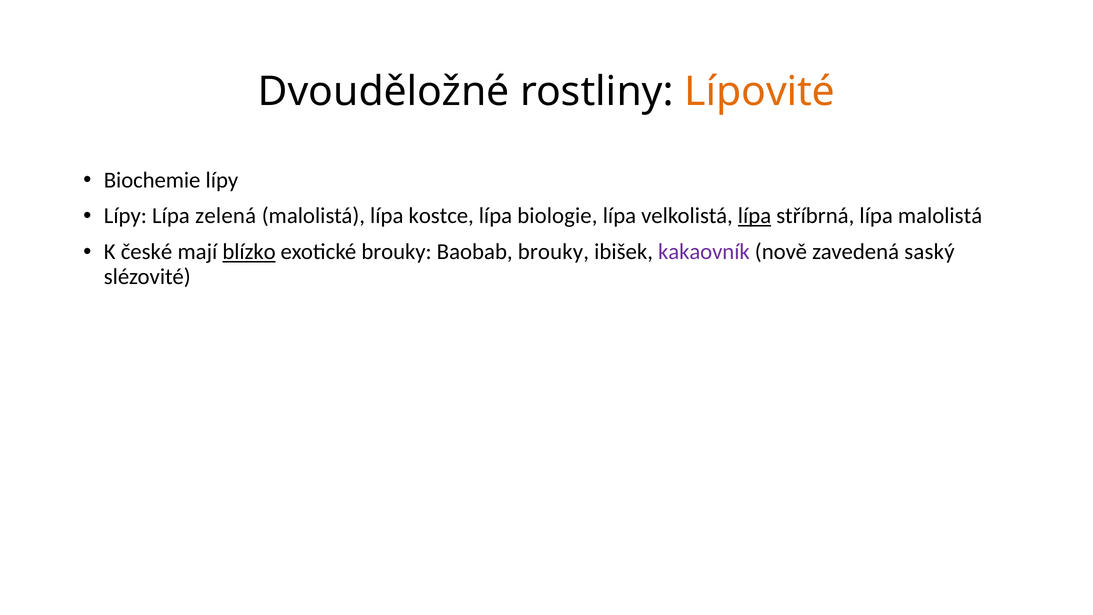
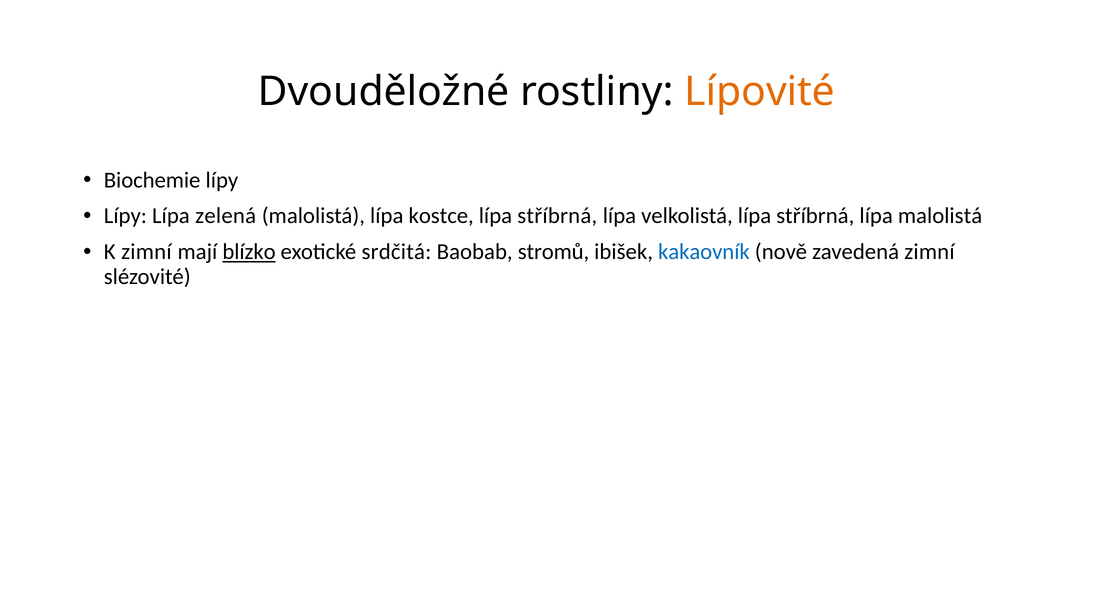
biologie: biologie -> stříbrná (557, 216)
lípa underline: present -> none (755, 216)
K české: české -> zimní (146, 252)
exotické brouky: brouky -> srdčitá (396, 252)
Baobab brouky: brouky -> stromů (554, 252)
kakaovník colour: purple -> blue (704, 252)
zavedená saský: saský -> zimní (929, 252)
